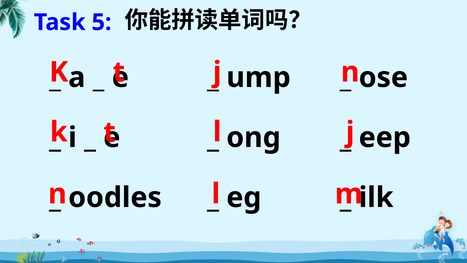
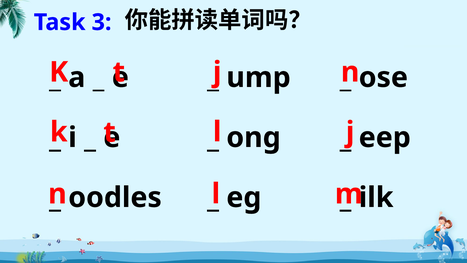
5: 5 -> 3 (102, 22)
